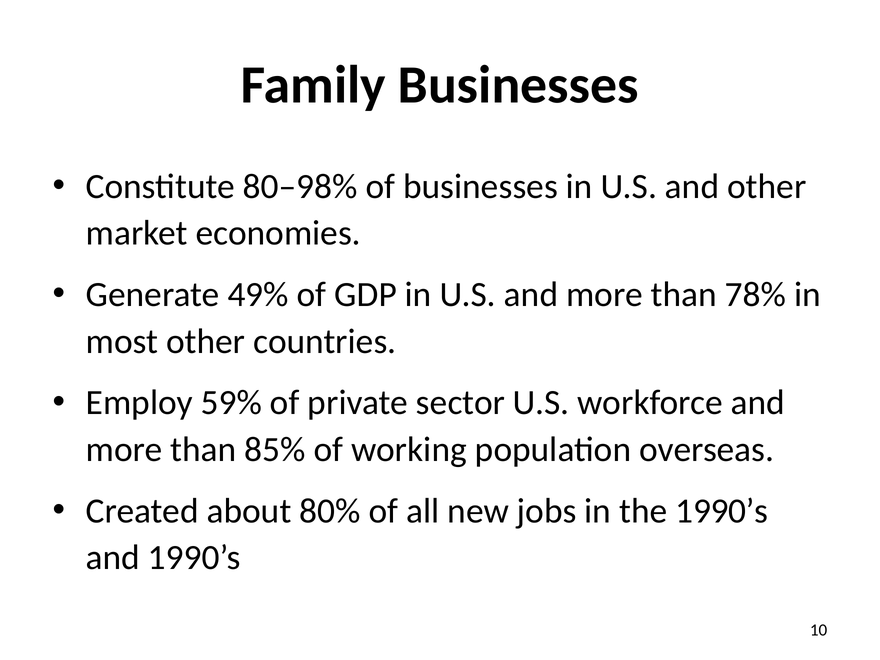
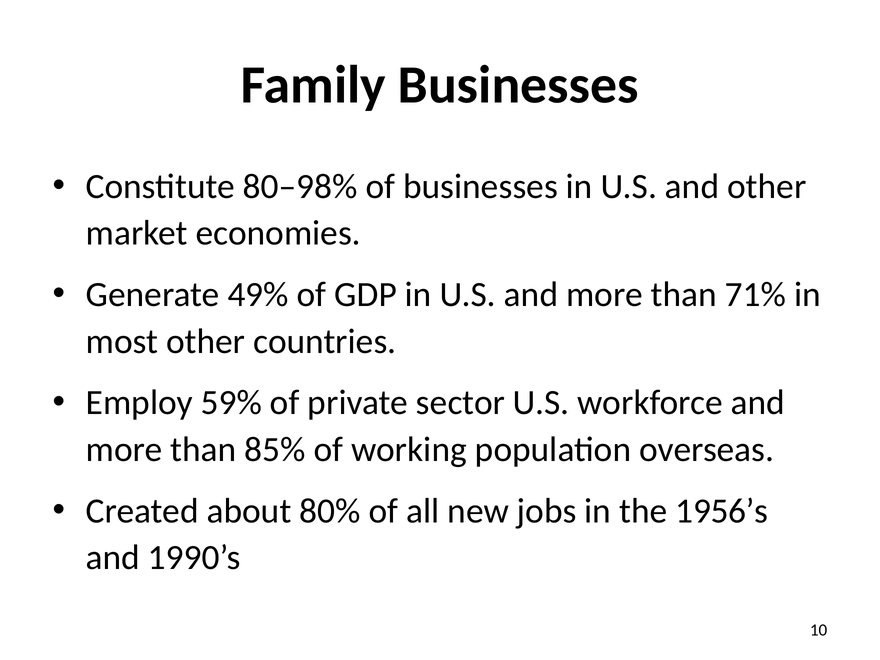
78%: 78% -> 71% (755, 295)
the 1990’s: 1990’s -> 1956’s (722, 511)
